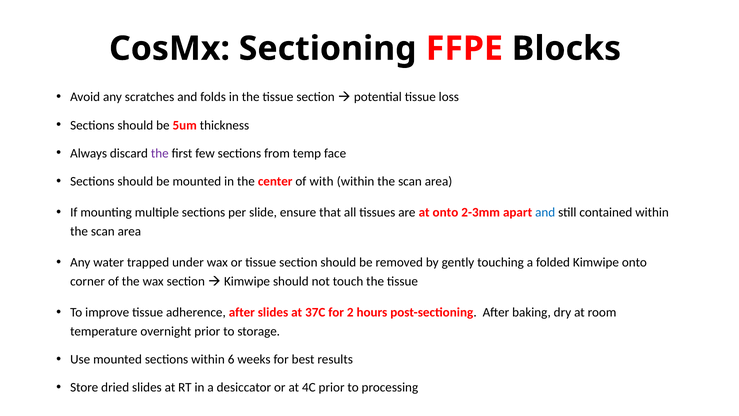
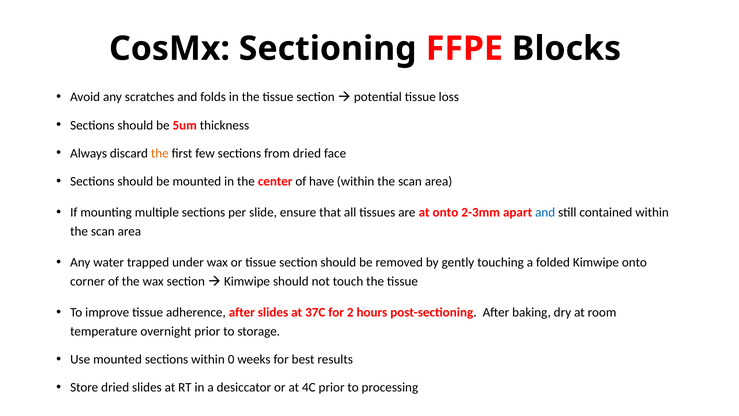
the colour: purple -> orange (160, 153)
from temp: temp -> dried (307, 153)
with: with -> have (322, 181)
6: 6 -> 0 (231, 359)
